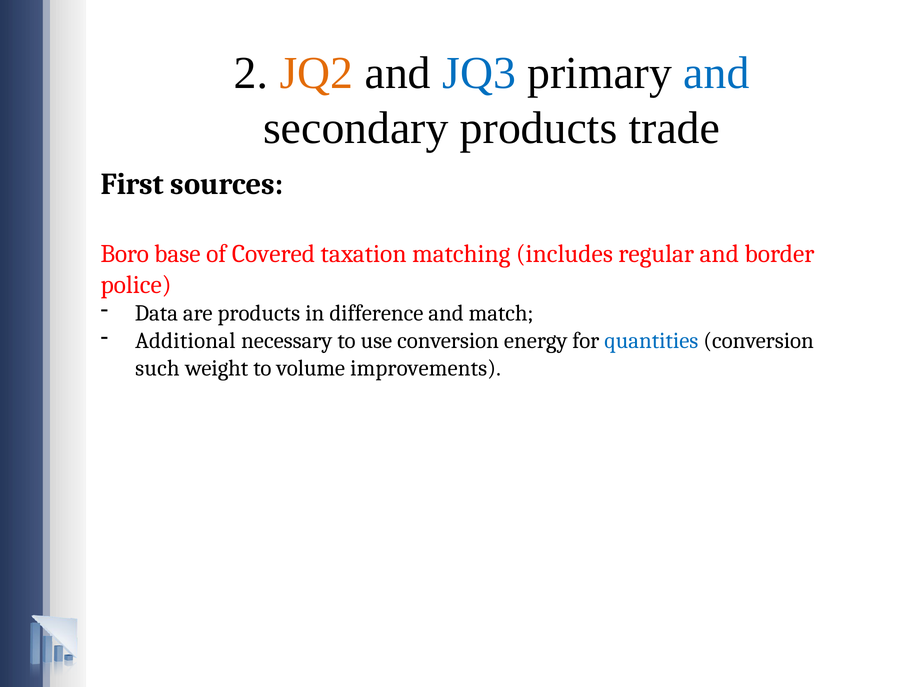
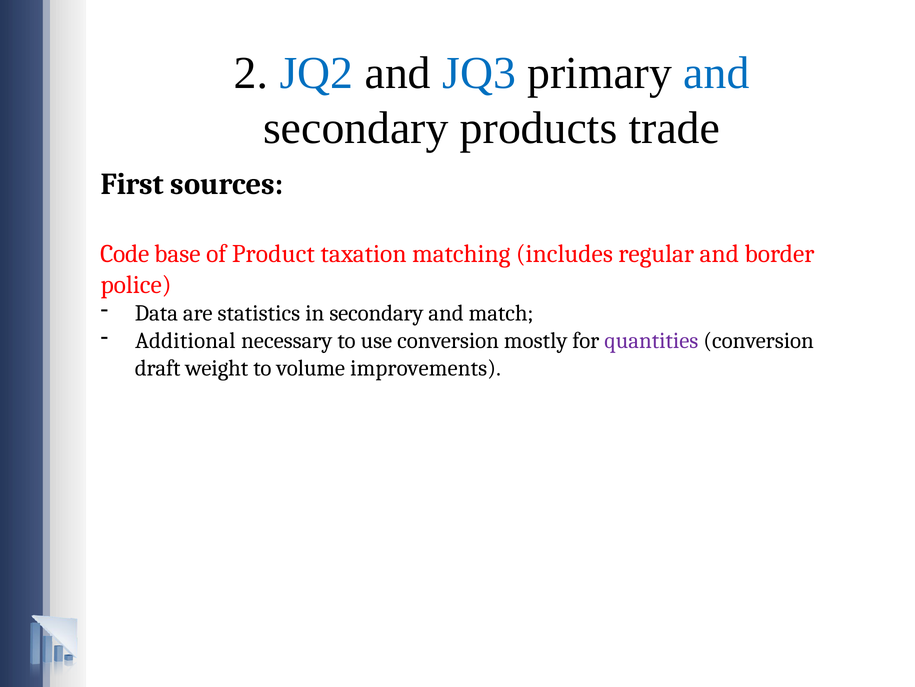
JQ2 colour: orange -> blue (317, 73)
Boro: Boro -> Code (125, 254)
Covered: Covered -> Product (273, 254)
are products: products -> statistics (259, 313)
in difference: difference -> secondary (376, 313)
energy: energy -> mostly (536, 341)
quantities colour: blue -> purple (651, 341)
such: such -> draft (158, 368)
